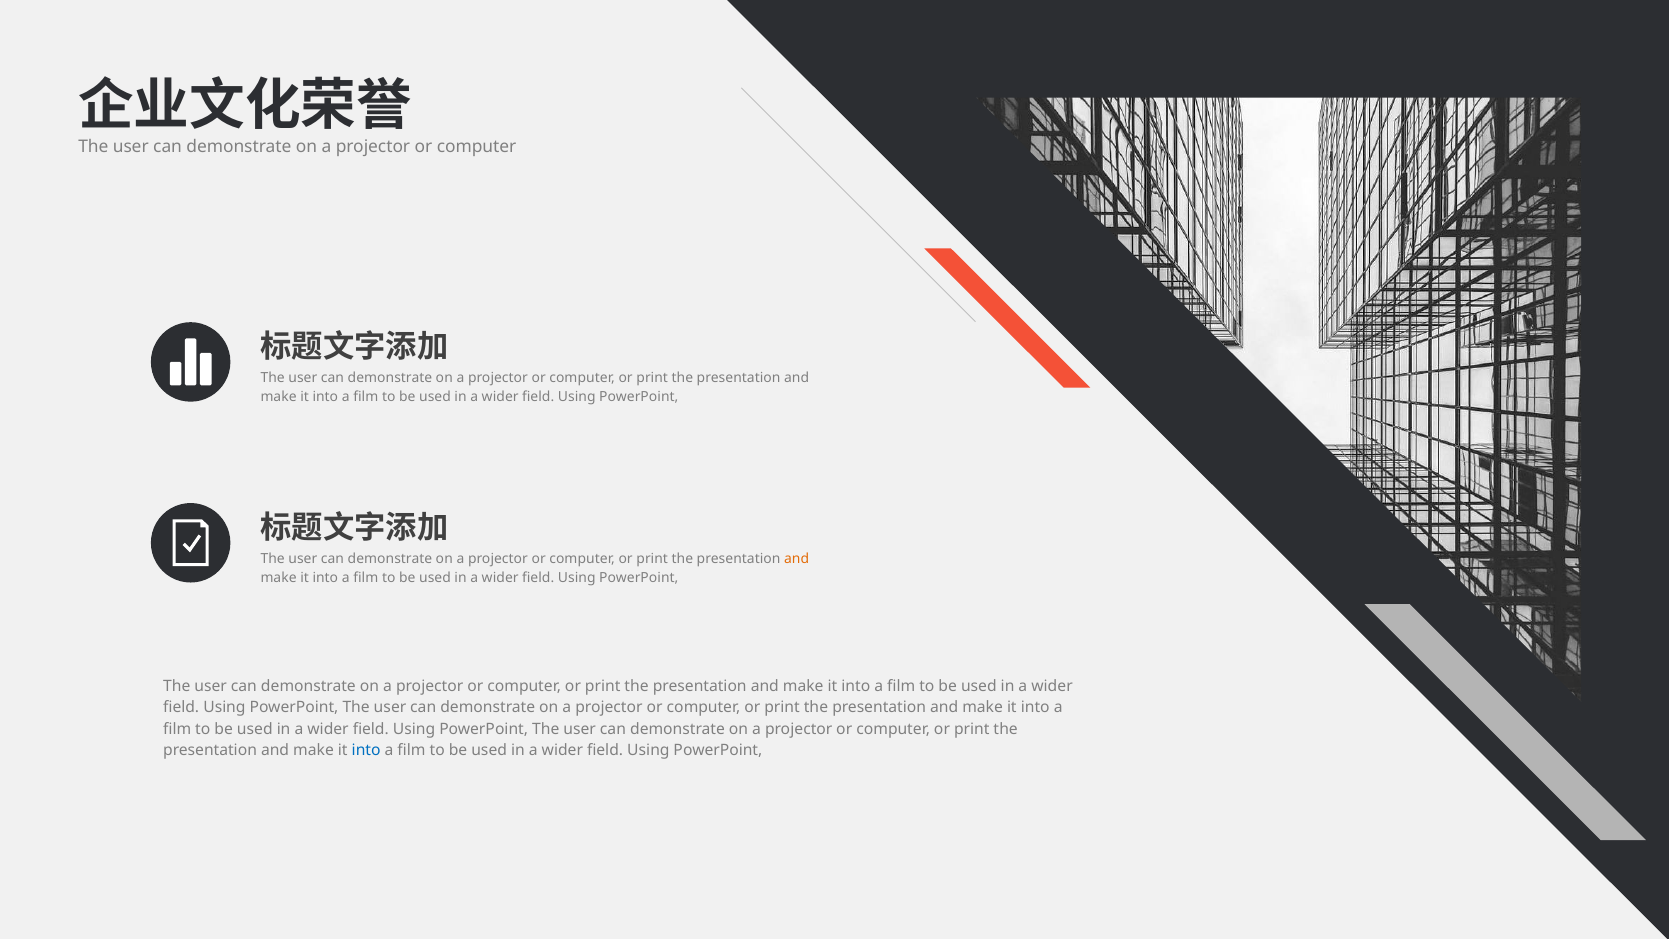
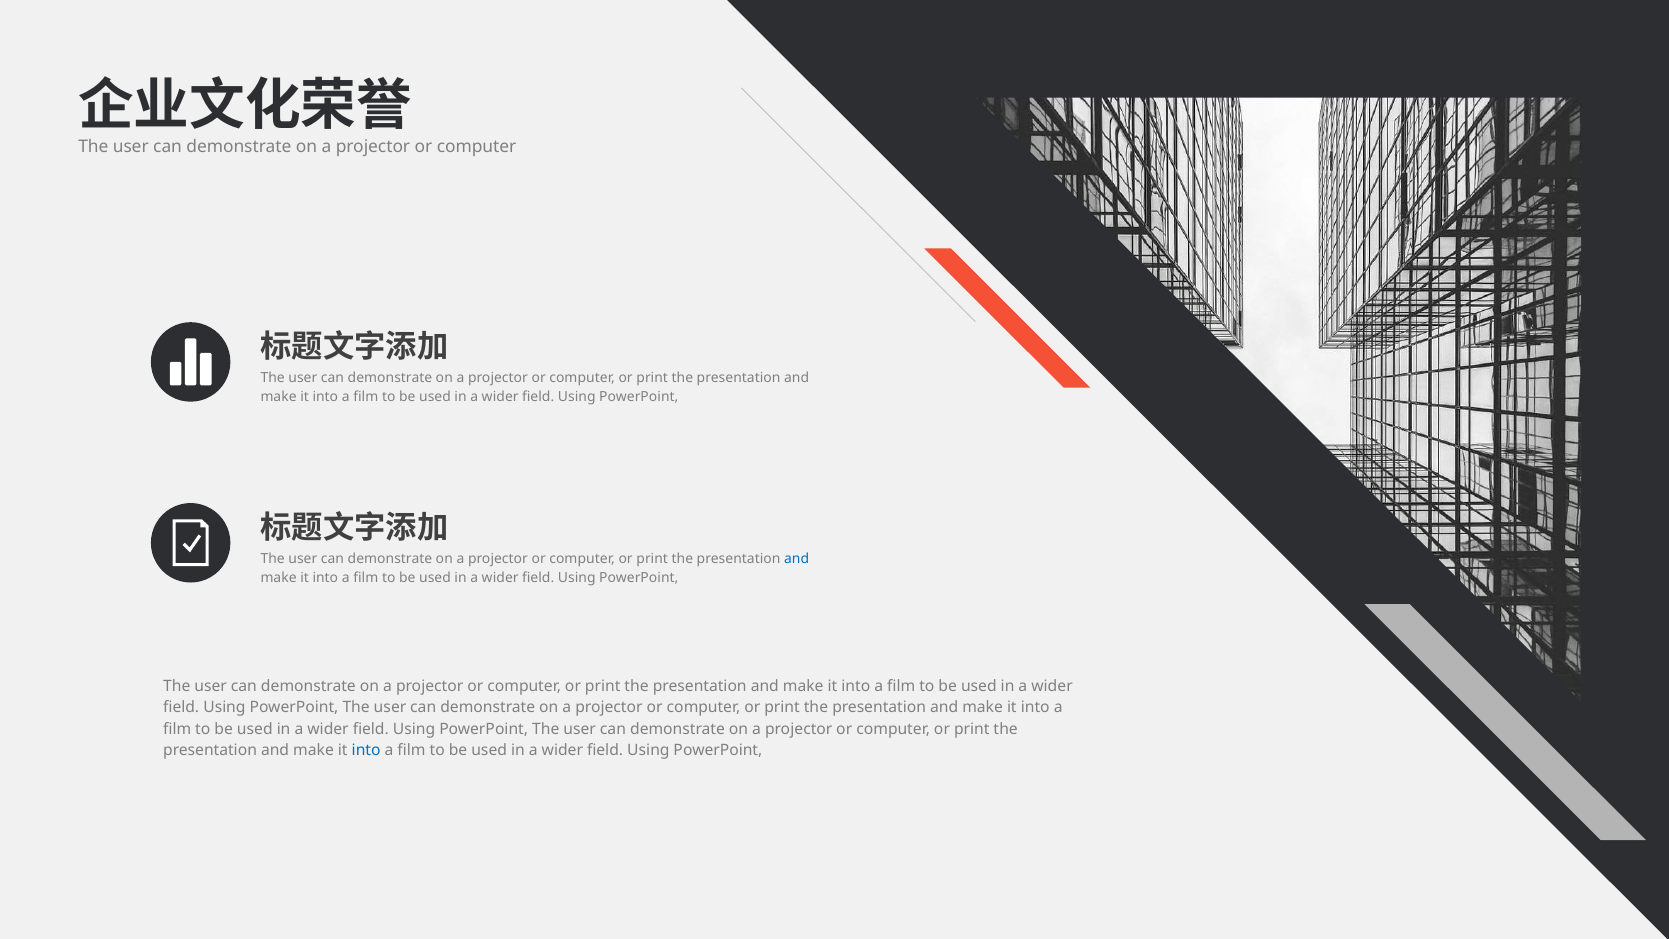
and colour: orange -> blue (797, 559)
